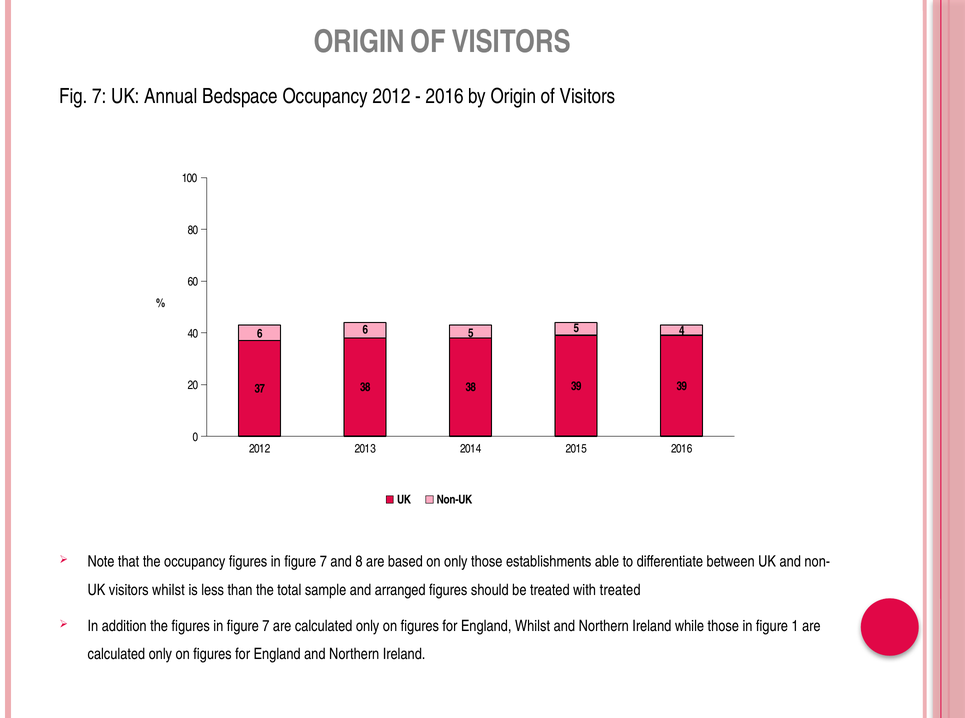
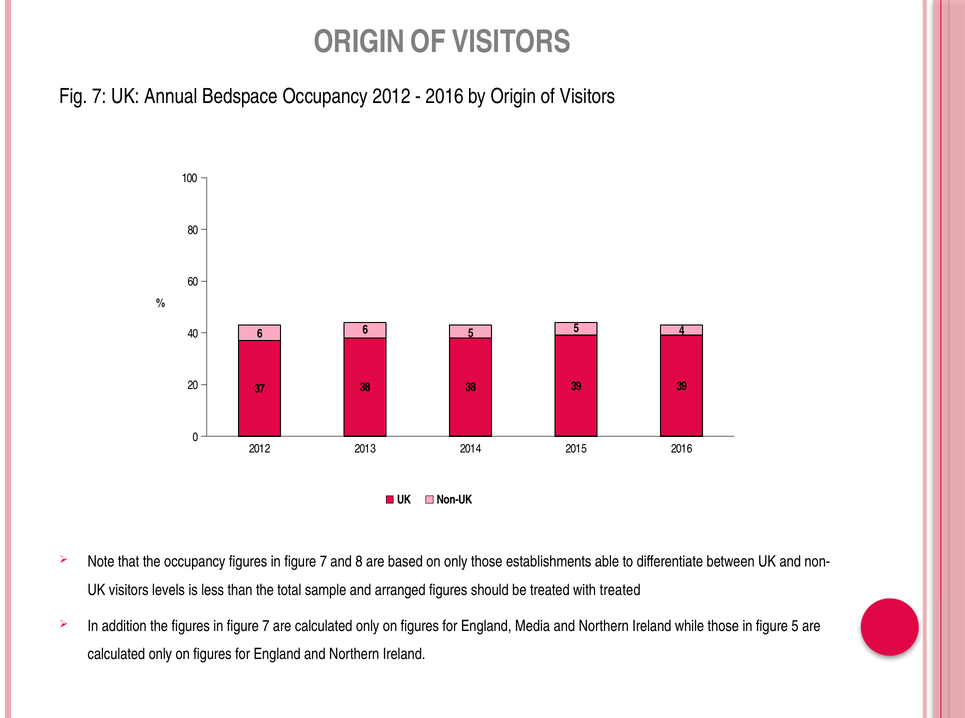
visitors whilst: whilst -> levels (169, 589)
England Whilst: Whilst -> Media (533, 625)
figure 1: 1 -> 5 (795, 625)
